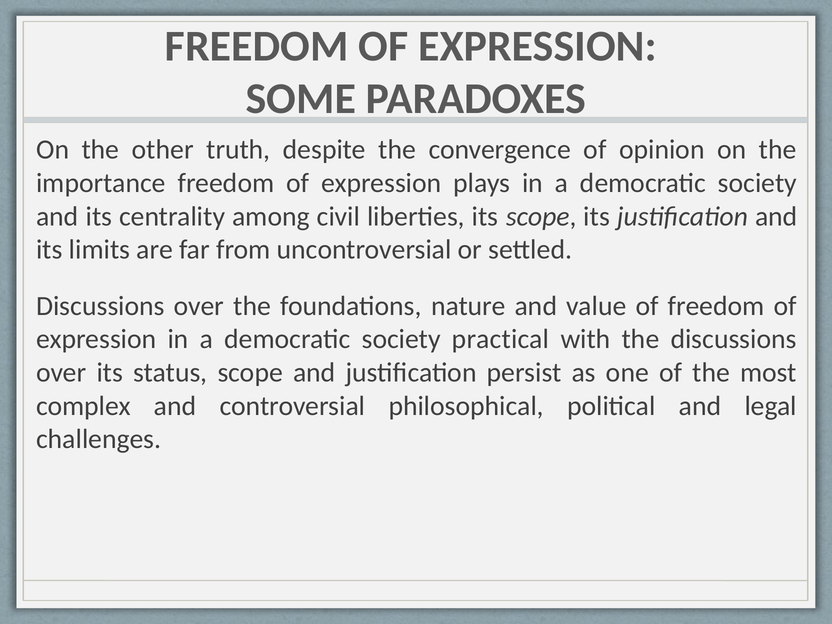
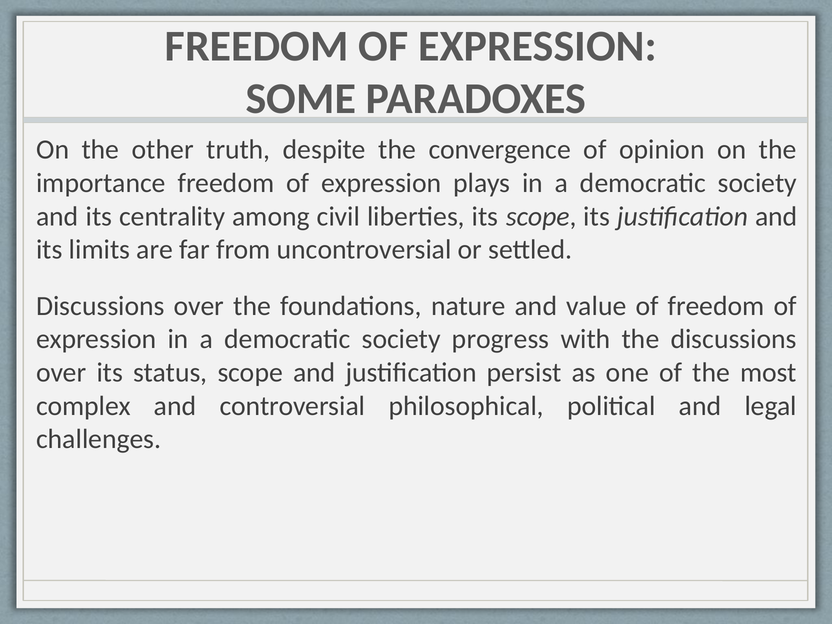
practical: practical -> progress (501, 339)
